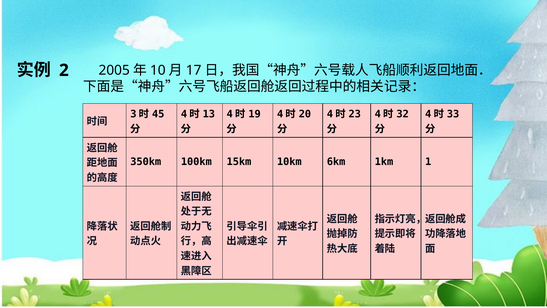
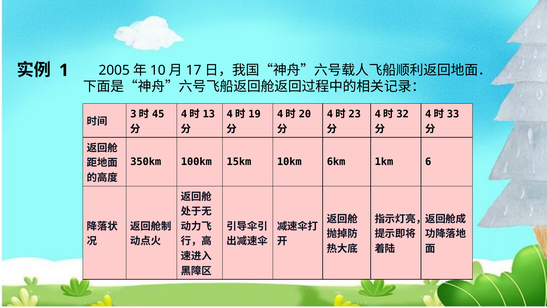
2: 2 -> 1 (64, 70)
1: 1 -> 6 (428, 162)
